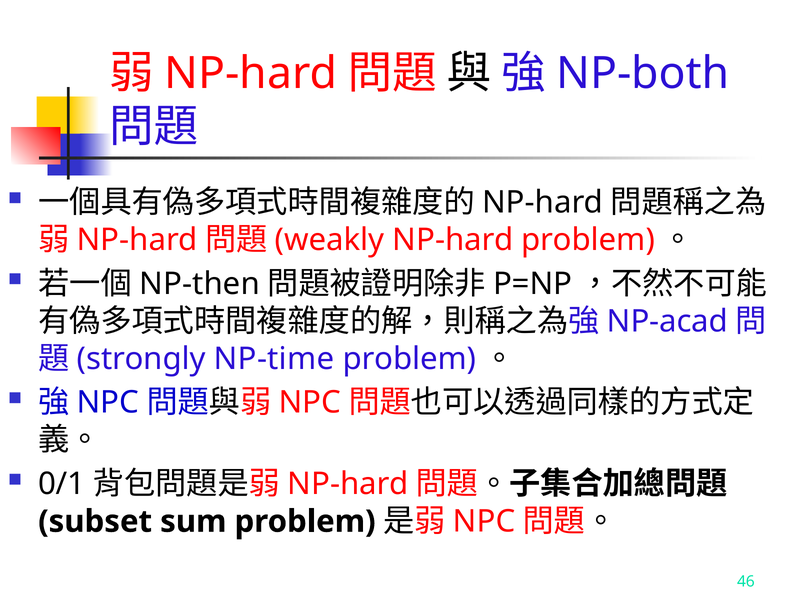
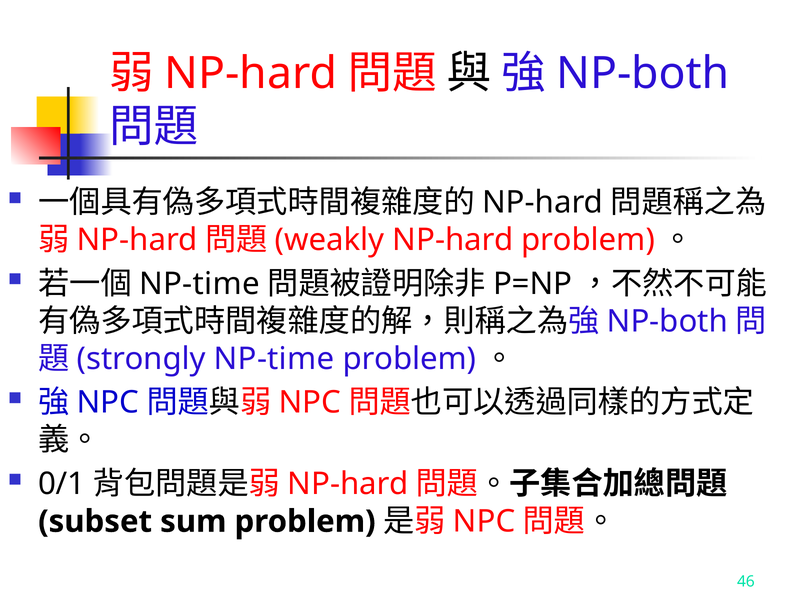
NP-then: NP-then -> NP-time (199, 283)
NP-acad: NP-acad -> NP-both (667, 321)
